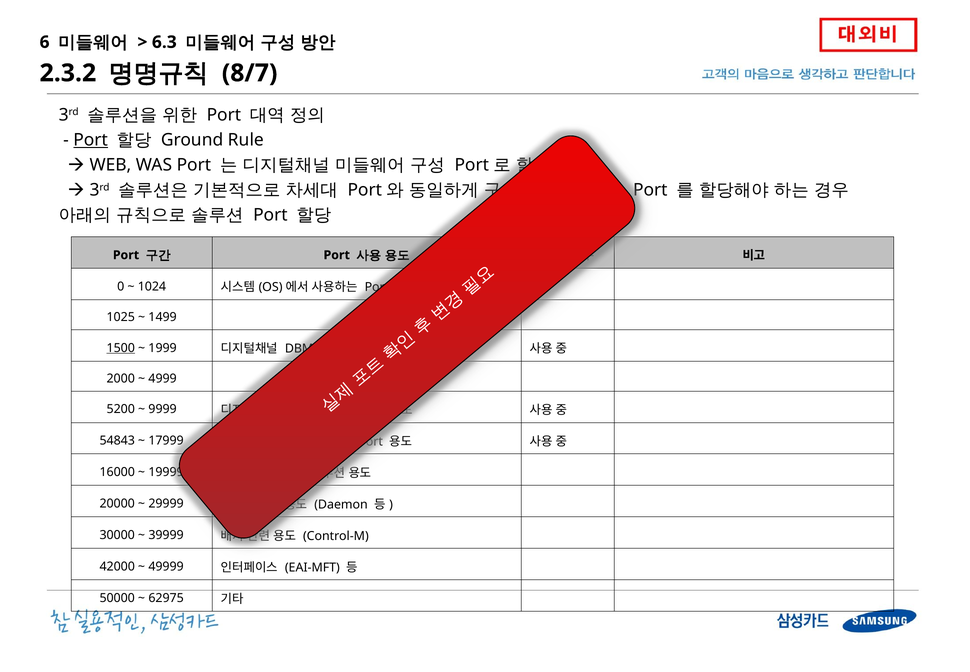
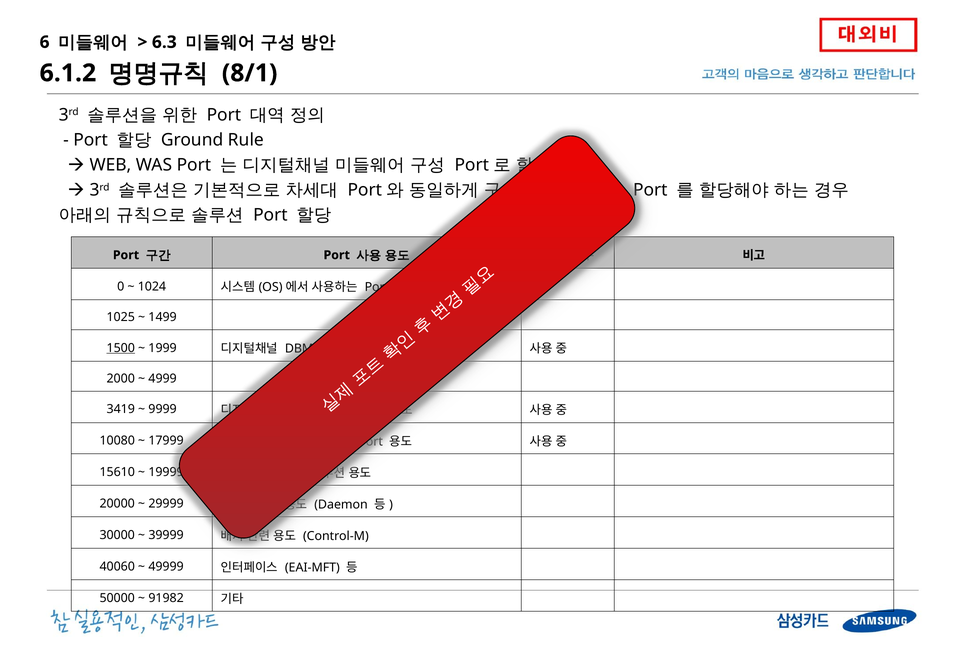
2.3.2: 2.3.2 -> 6.1.2 (68, 73)
8/7: 8/7 -> 8/1 (250, 73)
Port underline: present -> none (91, 140)
5200: 5200 -> 3419 (121, 409)
54843: 54843 -> 10080 (117, 440)
16000: 16000 -> 15610 (117, 472)
42000: 42000 -> 40060 (117, 566)
62975: 62975 -> 91982 (166, 598)
